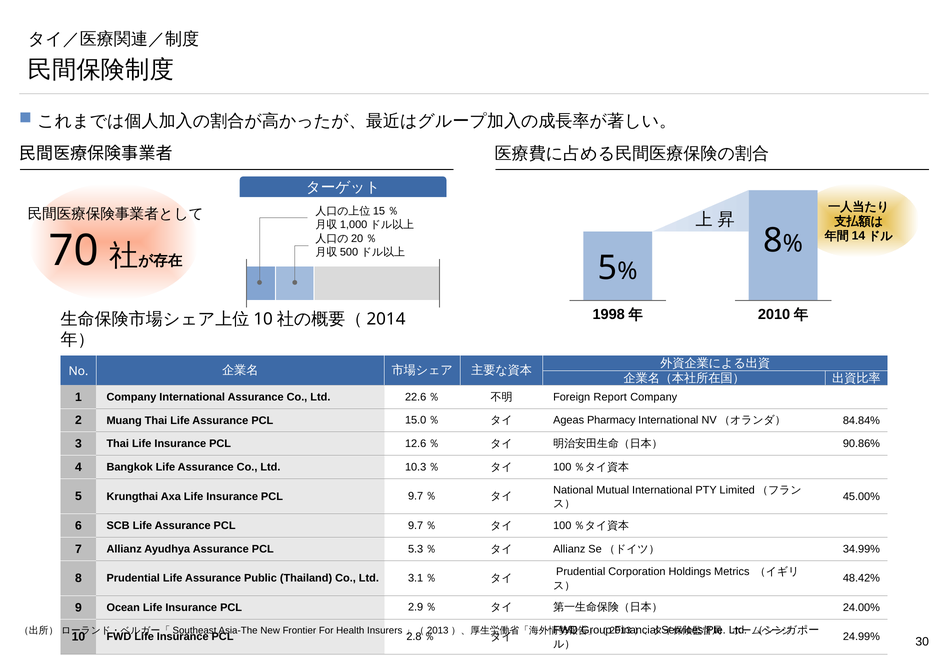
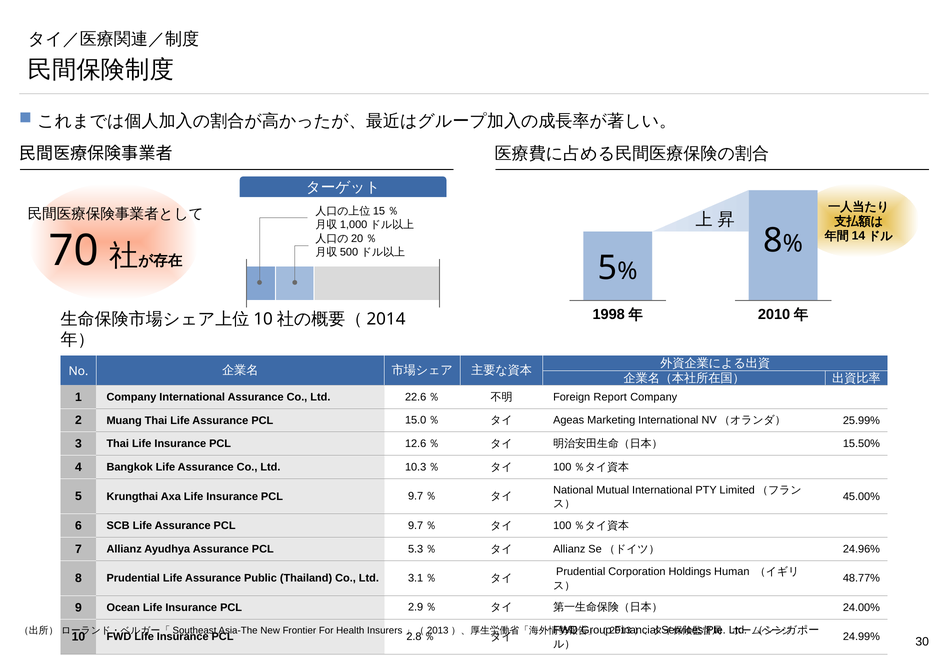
Pharmacy: Pharmacy -> Marketing (611, 420)
84.84%: 84.84% -> 25.99% (861, 421)
90.86%: 90.86% -> 15.50% (861, 444)
34.99%: 34.99% -> 24.96% (861, 549)
Metrics: Metrics -> Human (732, 572)
48.42%: 48.42% -> 48.77% (861, 579)
